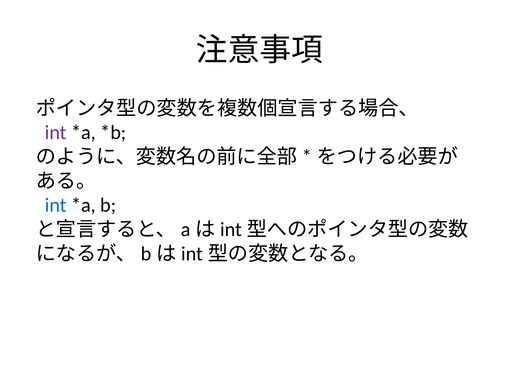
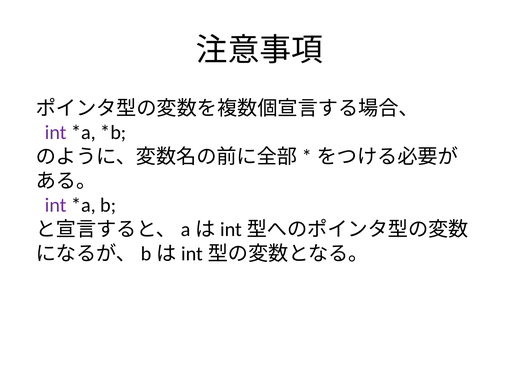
int colour: blue -> purple (56, 205)
